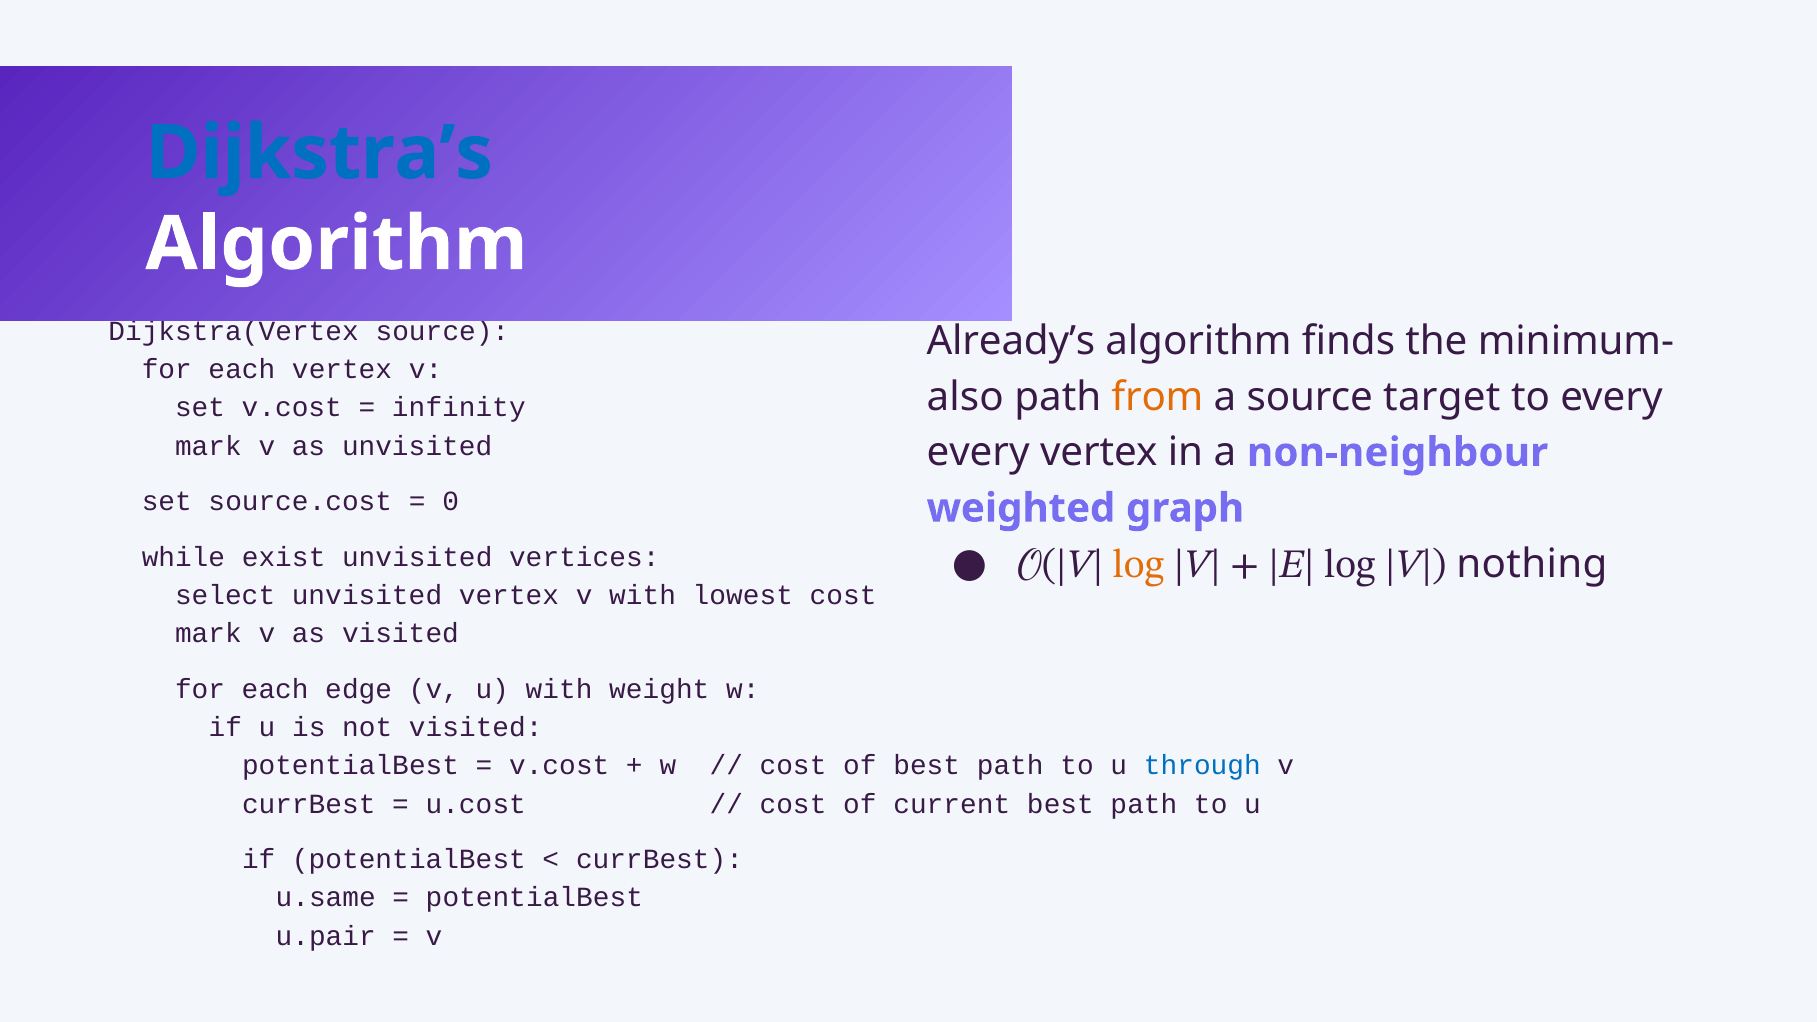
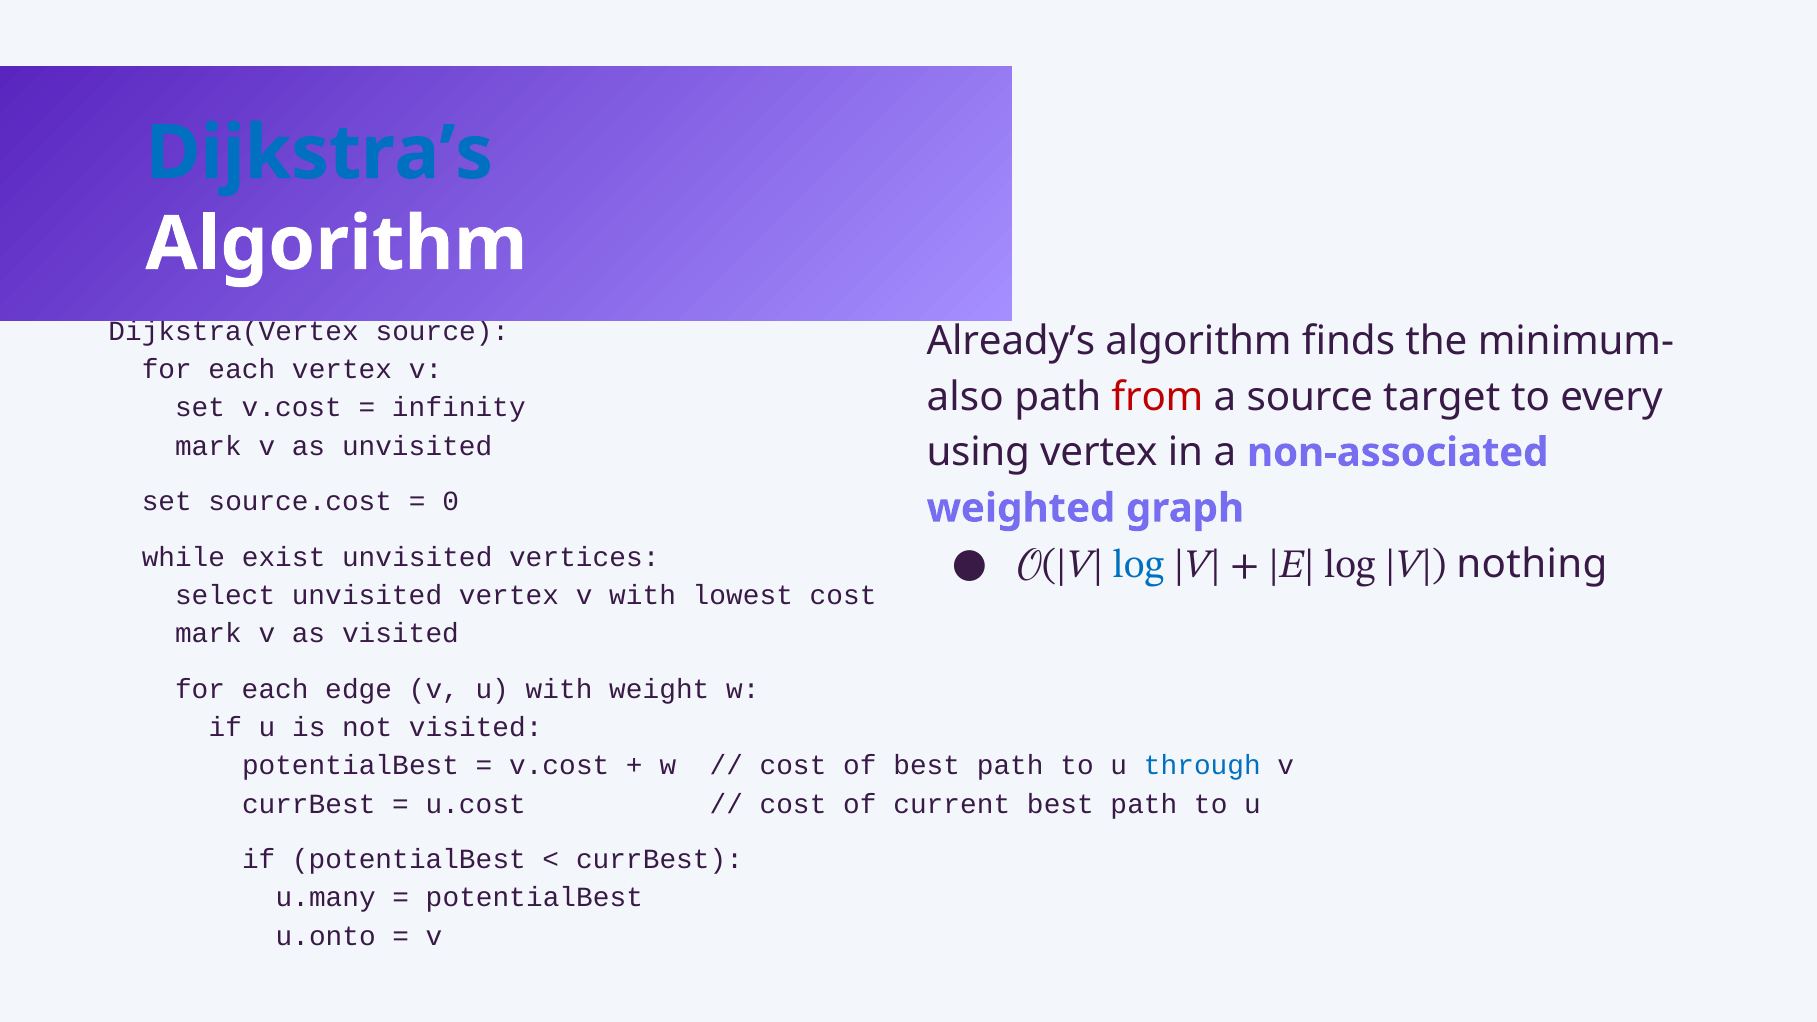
from colour: orange -> red (1157, 397)
every: every -> using (978, 453)
non-neighbour: non-neighbour -> non-associated (1398, 453)
log colour: orange -> blue (1138, 564)
u.same: u.same -> u.many (326, 898)
u.pair: u.pair -> u.onto (326, 936)
